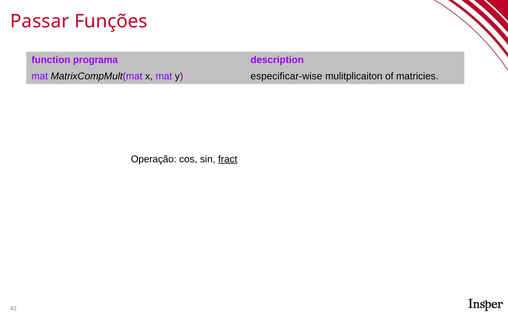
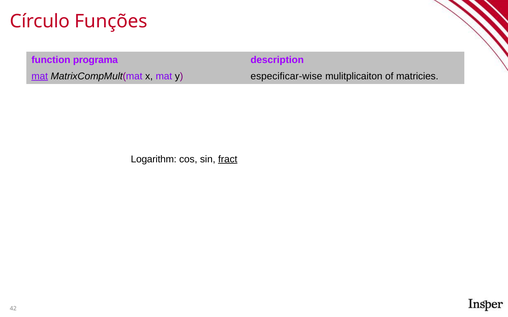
Passar: Passar -> Círculo (40, 21)
mat underline: none -> present (40, 76)
Operação: Operação -> Logarithm (154, 159)
